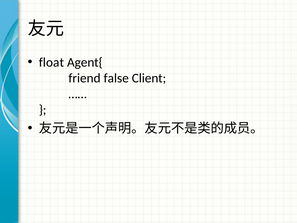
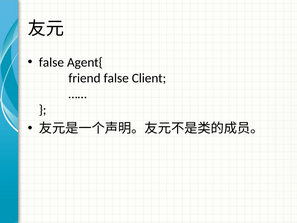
float: float -> false (51, 62)
